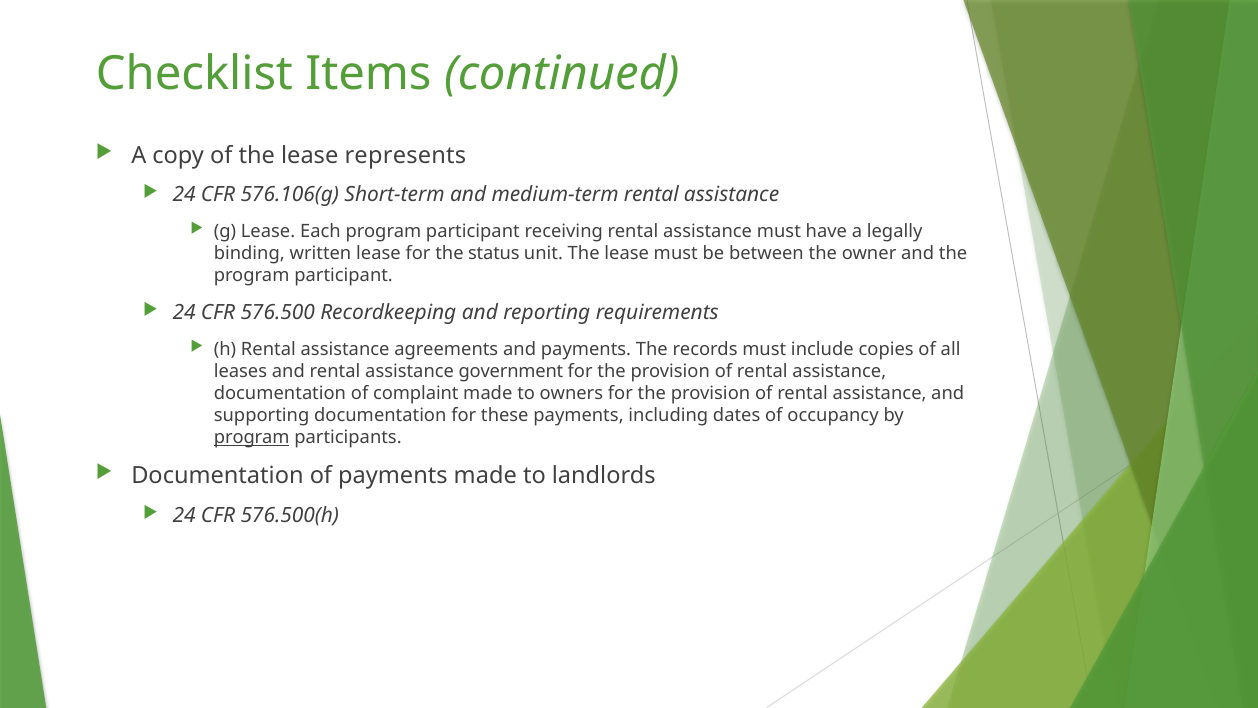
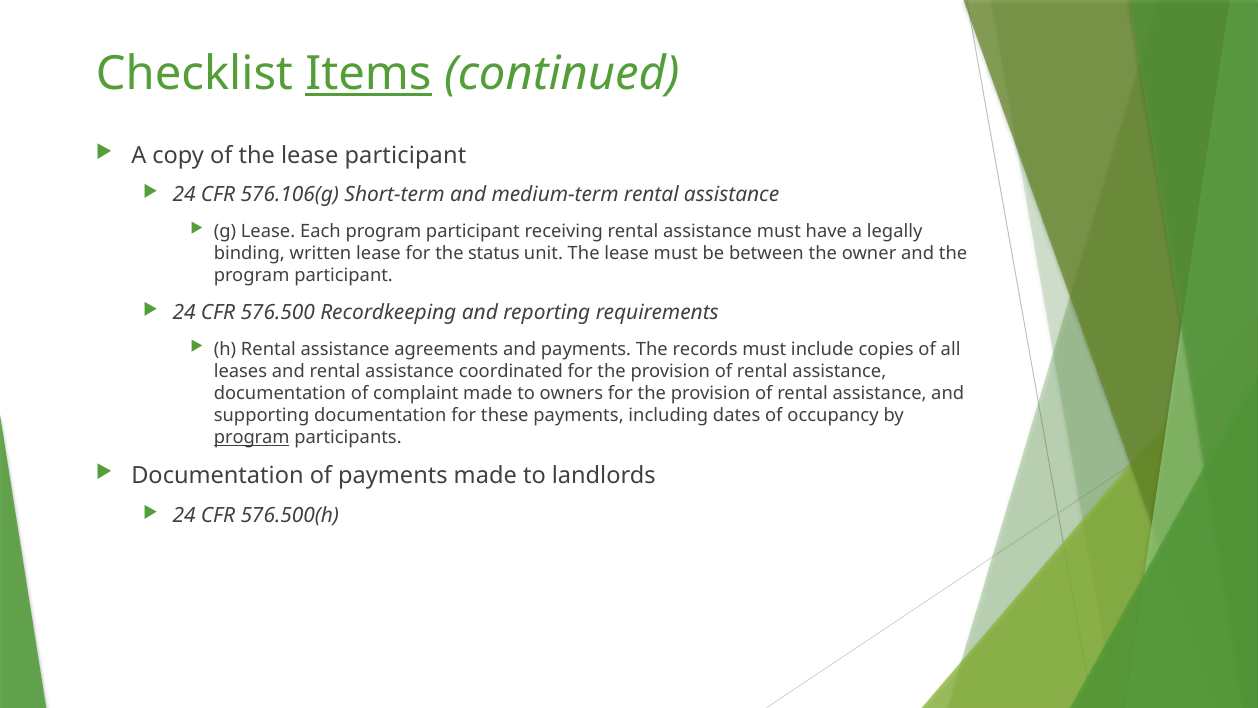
Items underline: none -> present (368, 74)
lease represents: represents -> participant (405, 155)
government: government -> coordinated (511, 371)
